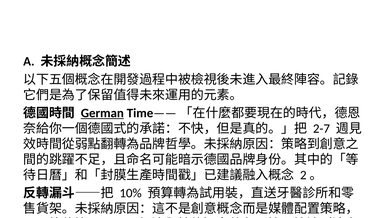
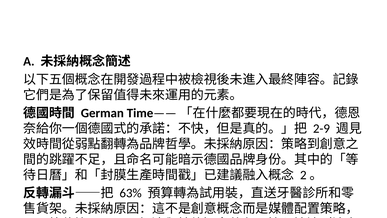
German underline: present -> none (102, 113)
2-7: 2-7 -> 2-9 (321, 128)
10%: 10% -> 63% (131, 193)
